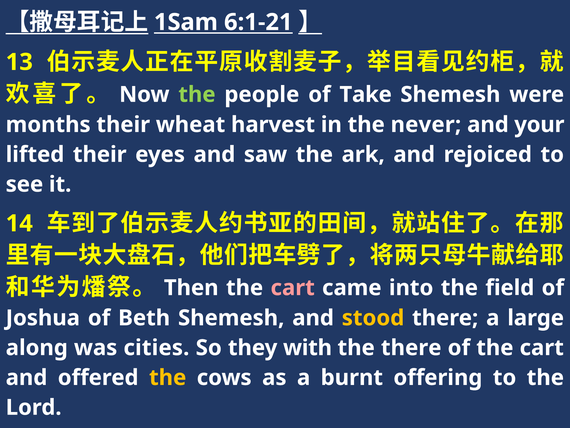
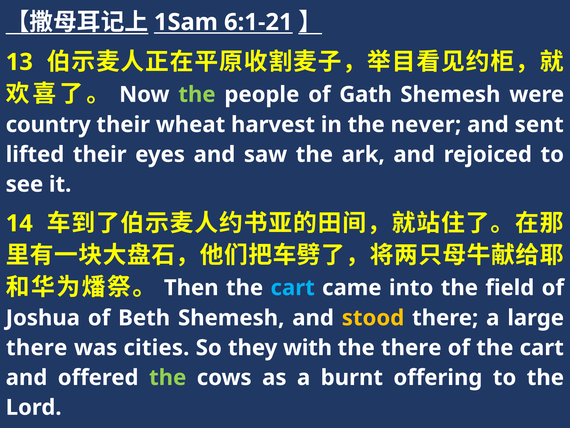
Take: Take -> Gath (366, 94)
months: months -> country (48, 125)
your: your -> sent (539, 125)
cart colour: pink -> light blue (293, 287)
along: along -> there (37, 347)
the colour: yellow -> light green (168, 377)
